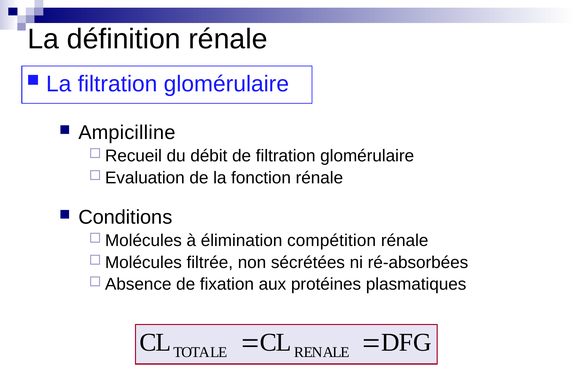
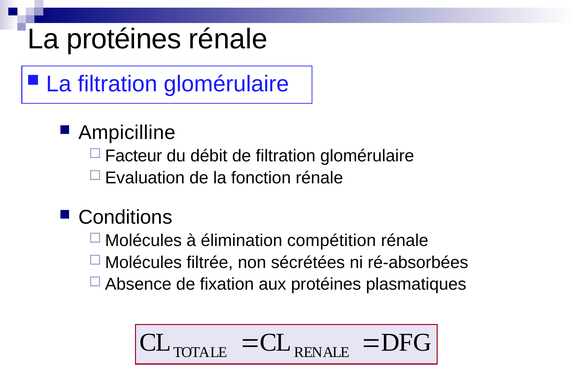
La définition: définition -> protéines (124, 39)
Recueil: Recueil -> Facteur (134, 156)
